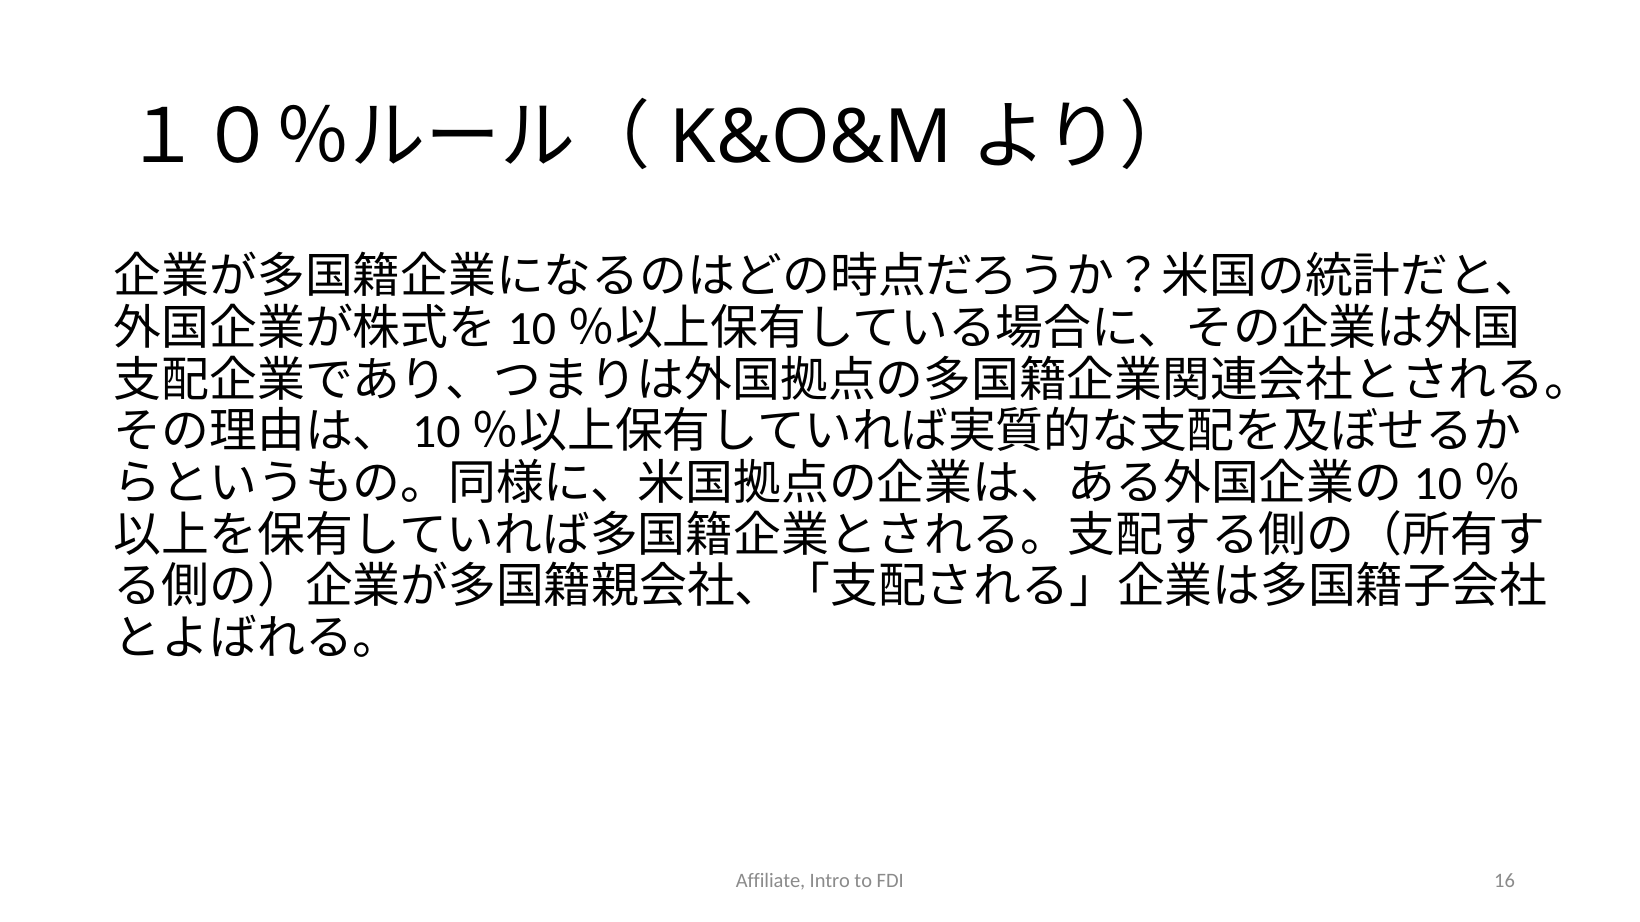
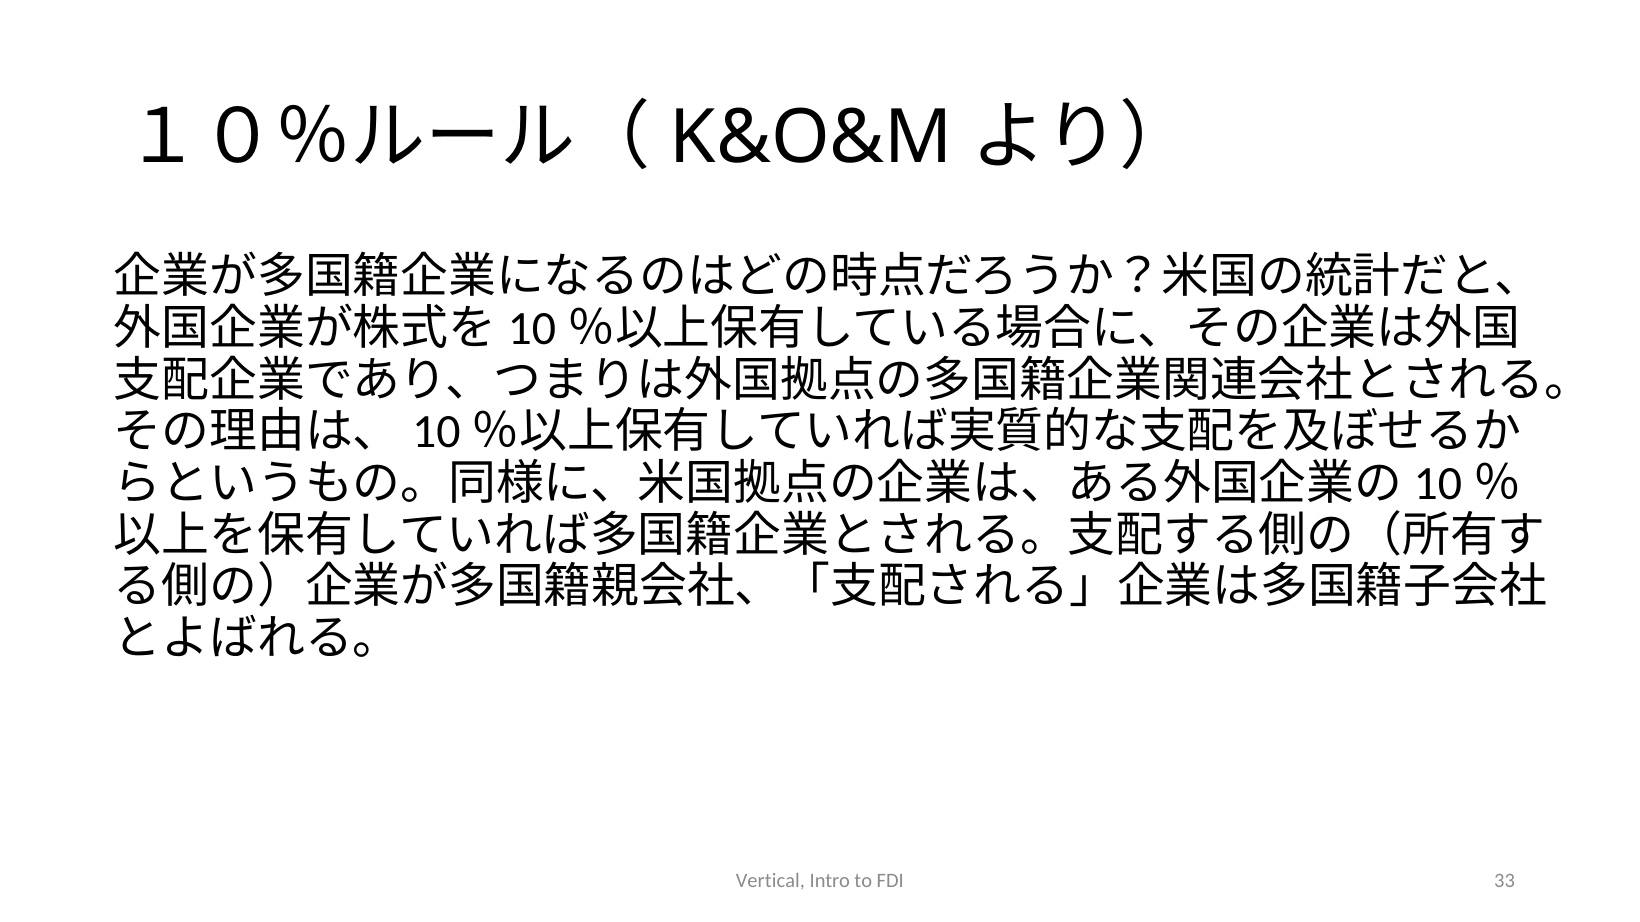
Affiliate: Affiliate -> Vertical (770, 881)
16: 16 -> 33 (1505, 881)
